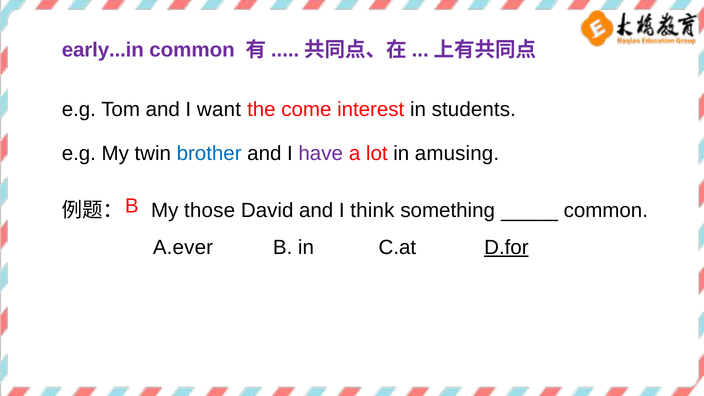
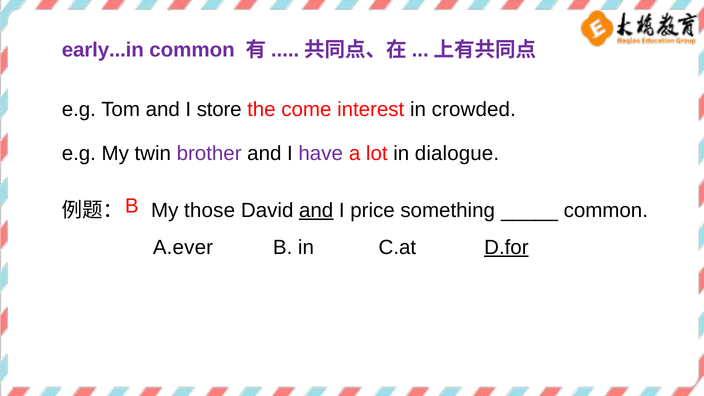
want: want -> store (219, 109)
students: students -> crowded (474, 109)
brother colour: blue -> purple (209, 154)
amusing: amusing -> dialogue (457, 154)
and underline: none -> present (316, 211)
think: think -> price (373, 211)
